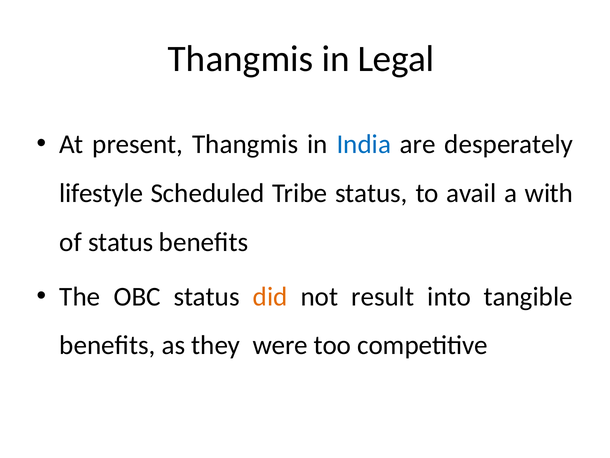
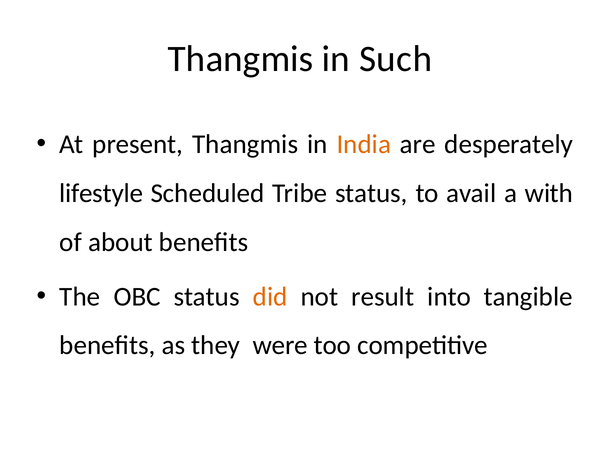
Legal: Legal -> Such (396, 59)
India colour: blue -> orange (364, 144)
of status: status -> about (120, 242)
